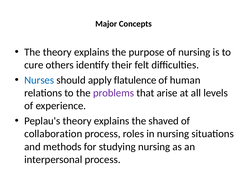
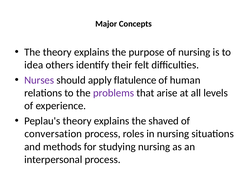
cure: cure -> idea (34, 65)
Nurses colour: blue -> purple (39, 80)
collaboration: collaboration -> conversation (53, 134)
